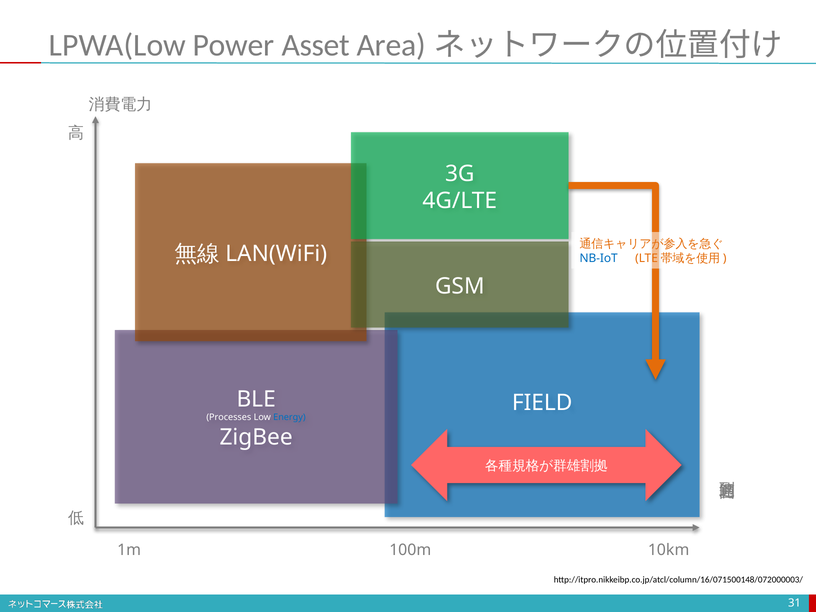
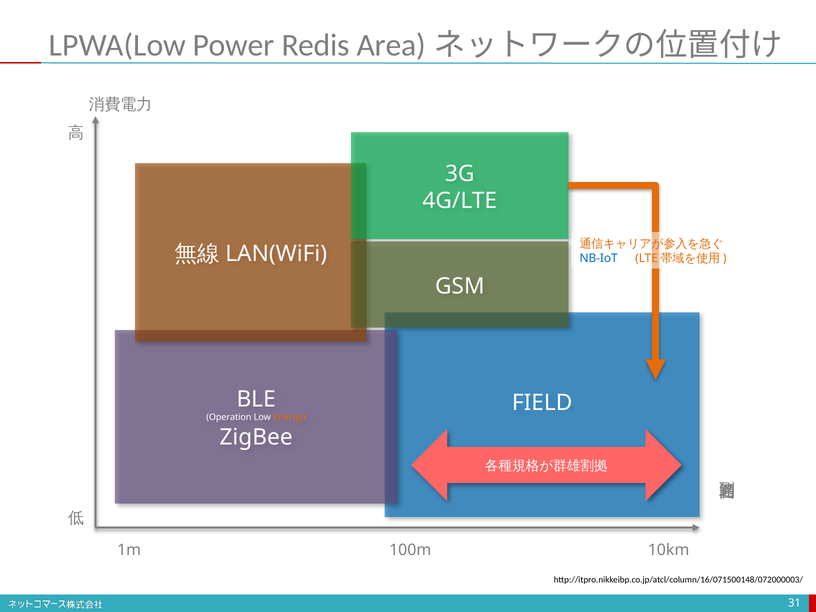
Asset: Asset -> Redis (316, 45)
Processes: Processes -> Operation (229, 417)
Energy colour: blue -> orange (289, 417)
